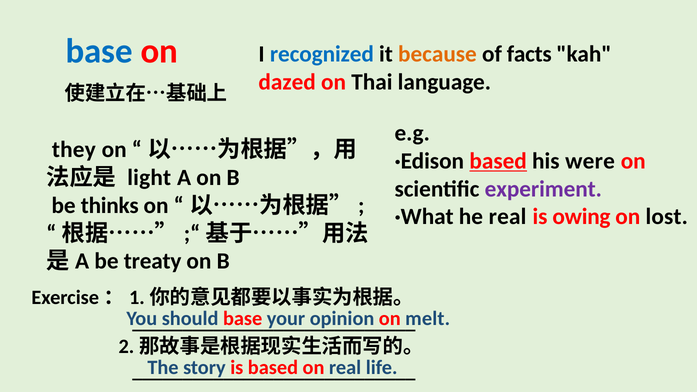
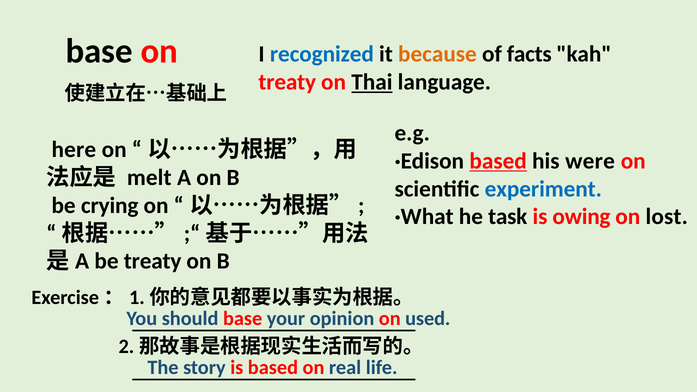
base colour: blue -> black (99, 51)
dazed: dazed -> treaty (287, 82)
Thai underline: none -> present (372, 82)
they: they -> here (74, 150)
light: light -> melt (149, 178)
experiment colour: purple -> blue (543, 189)
thinks: thinks -> crying (110, 206)
he real: real -> task (508, 217)
melt: melt -> used (428, 319)
